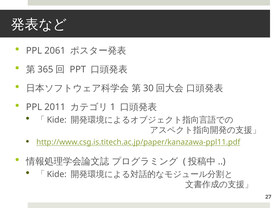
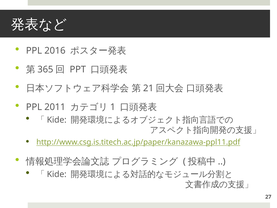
2061: 2061 -> 2016 (55, 51)
30: 30 -> 21 (148, 88)
